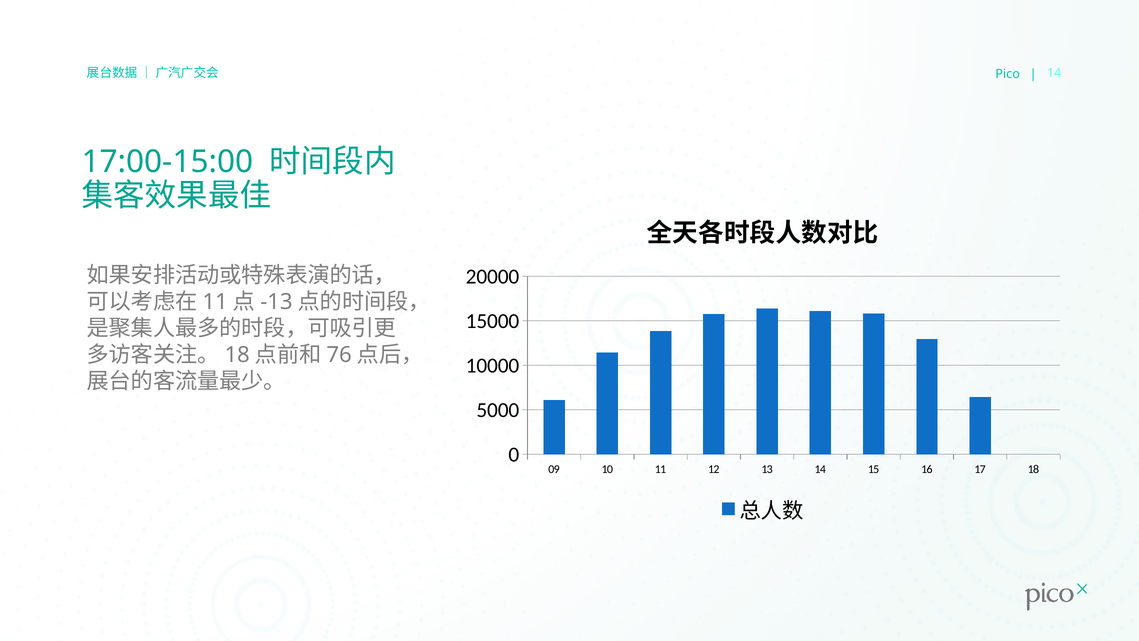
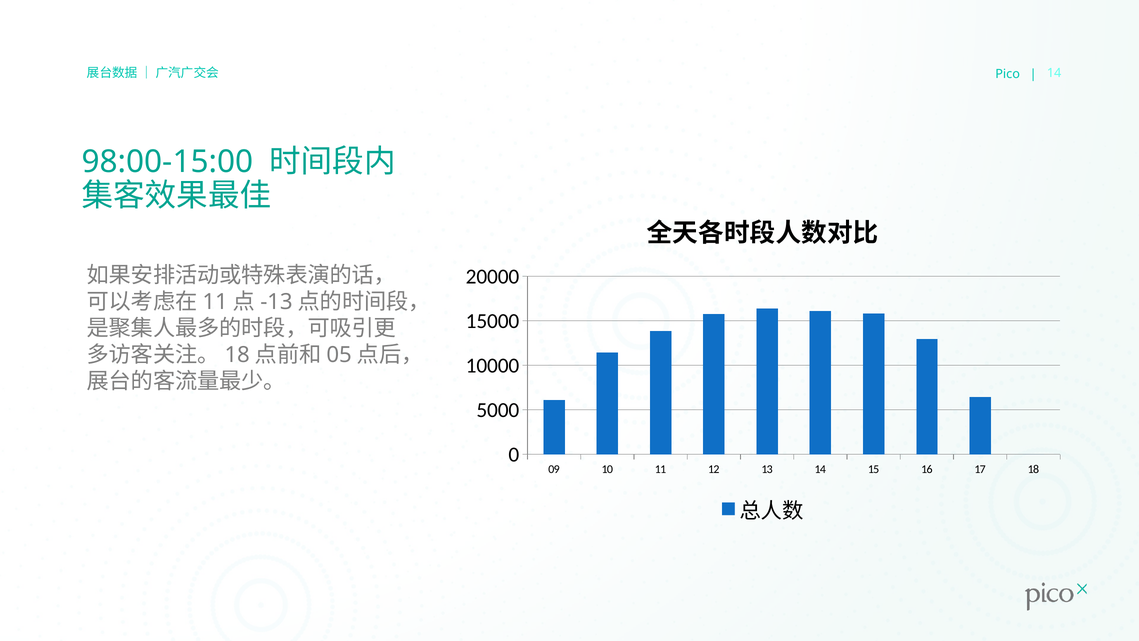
17:00-15:00: 17:00-15:00 -> 98:00-15:00 (167, 162)
76: 76 -> 05 (339, 355)
